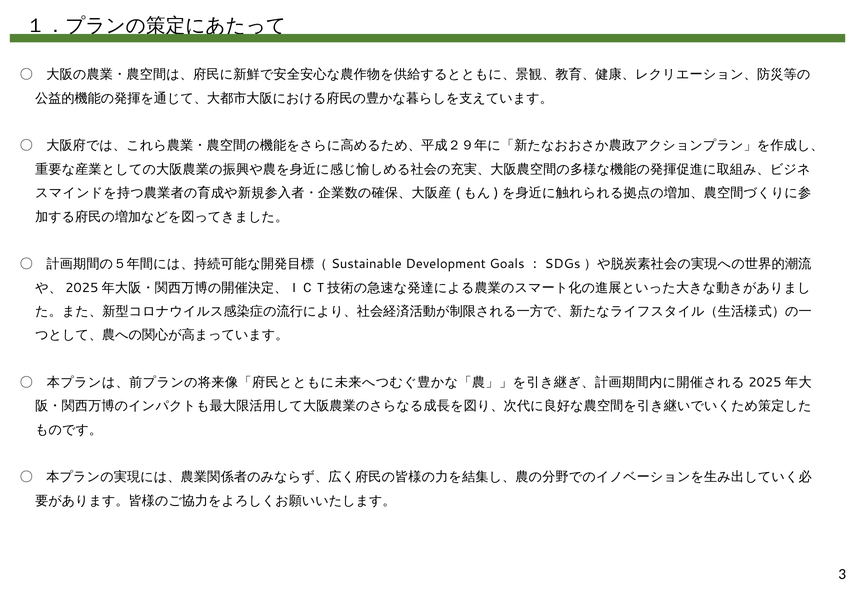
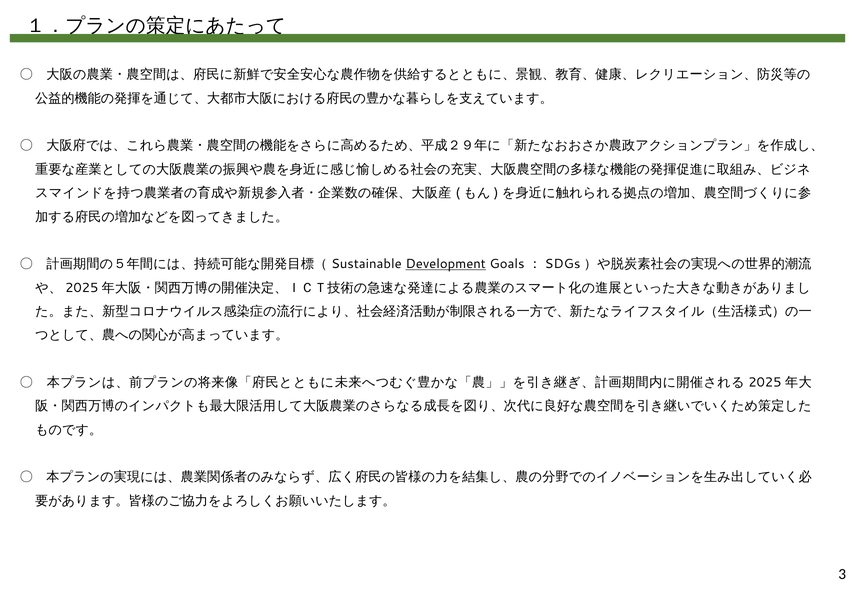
Development underline: none -> present (446, 264)
